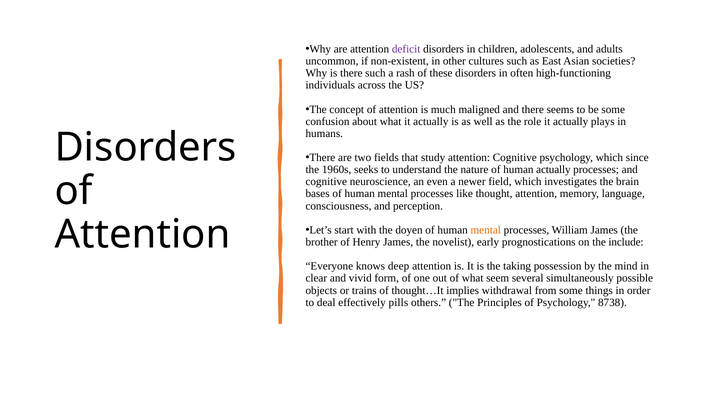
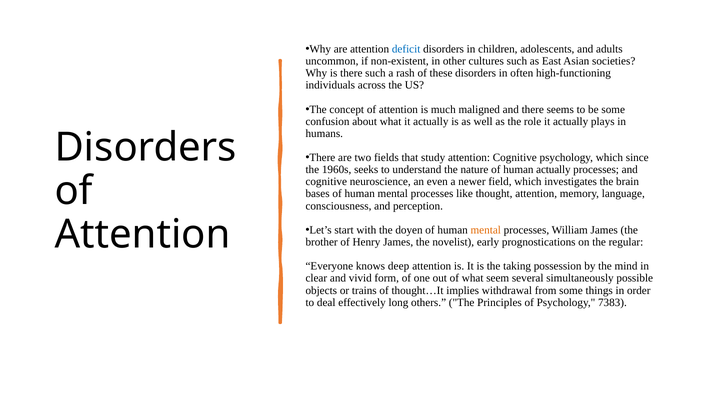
deficit colour: purple -> blue (406, 49)
include: include -> regular (626, 242)
pills: pills -> long (398, 302)
8738: 8738 -> 7383 (612, 302)
